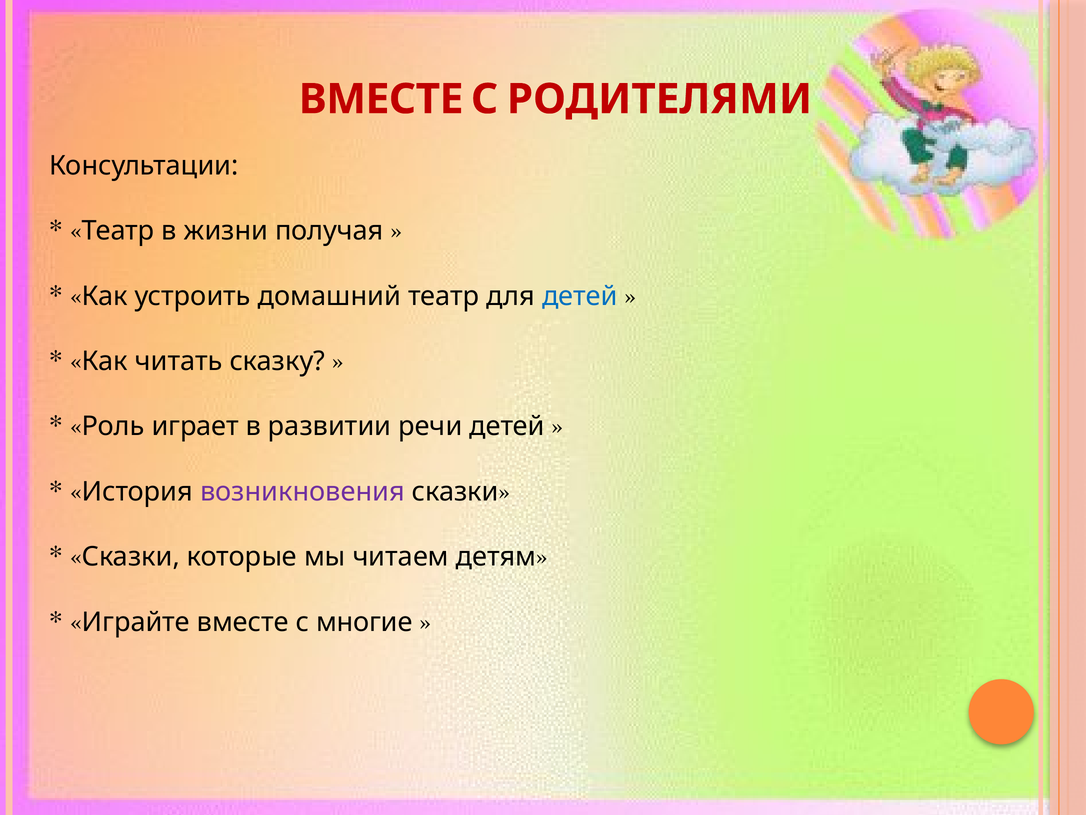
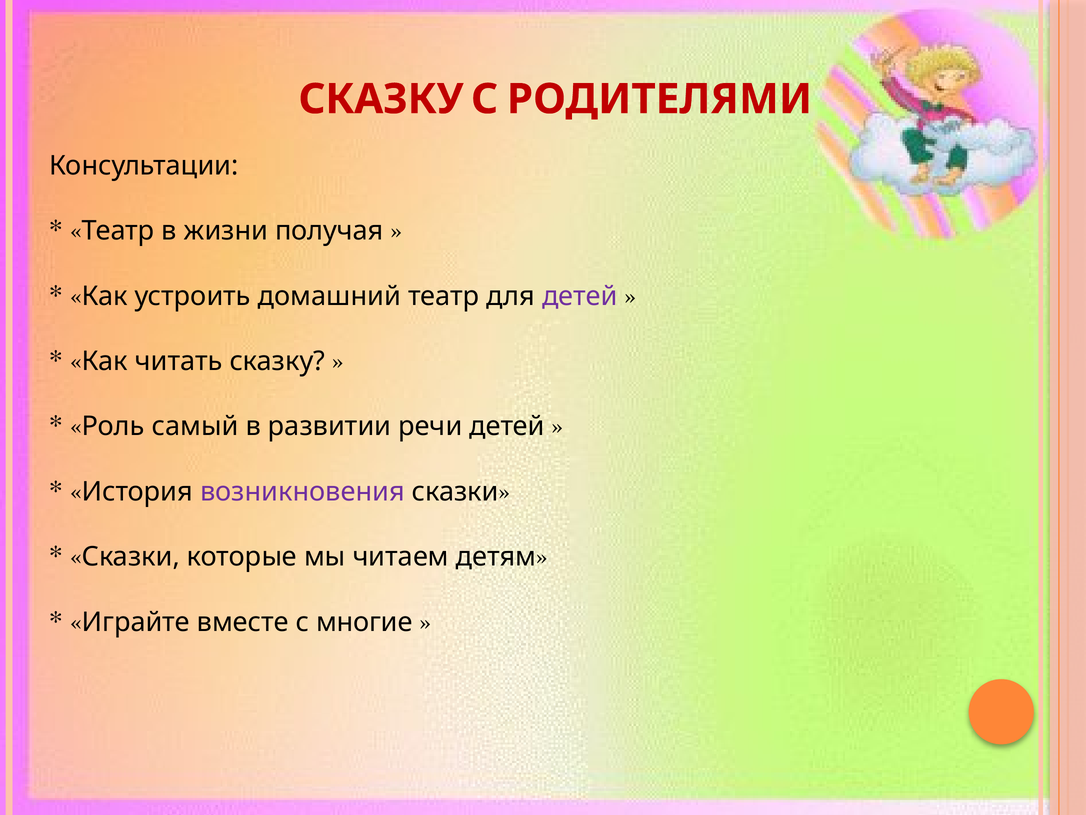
ВМЕСТЕ: ВМЕСТЕ -> СКАЗКУ (381, 99)
детей colour: blue -> purple (580, 296)
играет: играет -> самый (195, 426)
